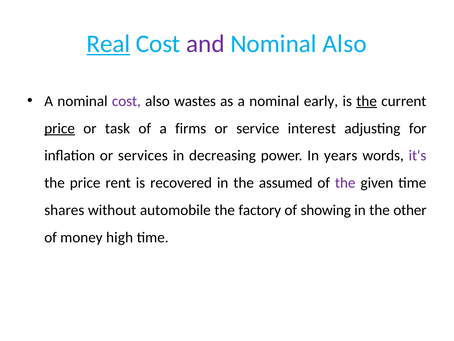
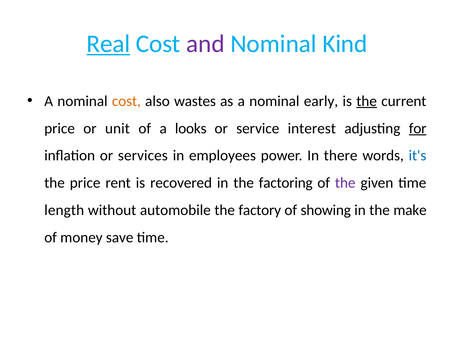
Nominal Also: Also -> Kind (345, 44)
cost colour: purple -> orange (126, 101)
price underline: present -> none (60, 128)
task: task -> unit (117, 128)
firms: firms -> looks (191, 128)
for underline: none -> present (418, 128)
decreasing: decreasing -> employees (222, 155)
years: years -> there (341, 155)
it's colour: purple -> blue (417, 155)
assumed: assumed -> factoring (286, 183)
shares: shares -> length (64, 210)
other: other -> make (410, 210)
high: high -> save (120, 237)
